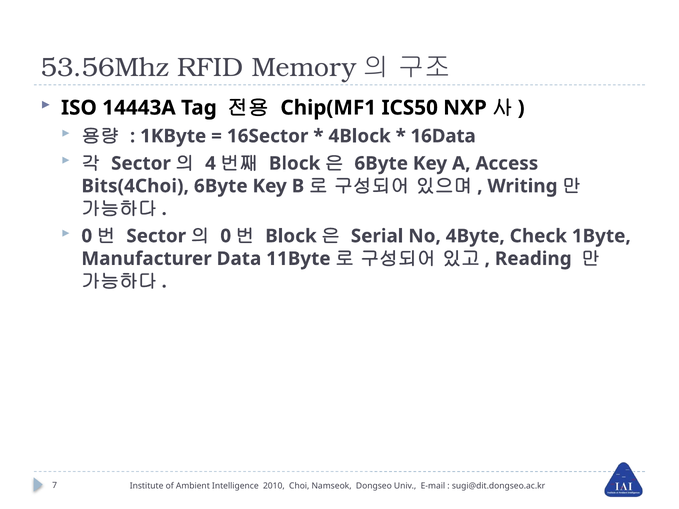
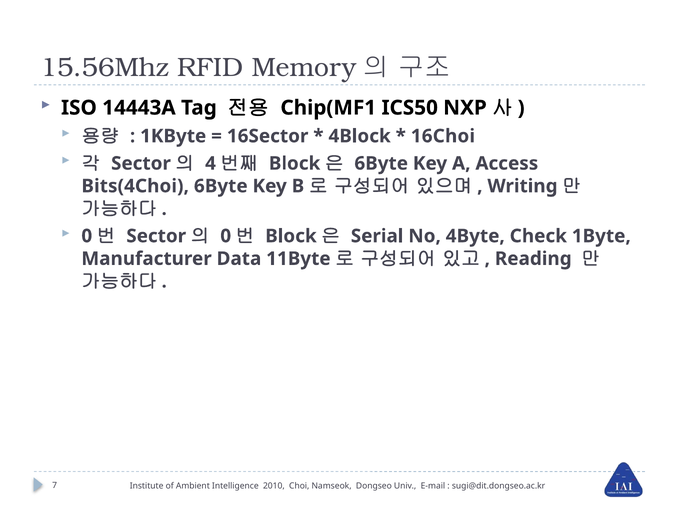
53.56Mhz: 53.56Mhz -> 15.56Mhz (105, 67)
16Data: 16Data -> 16Choi (443, 136)
